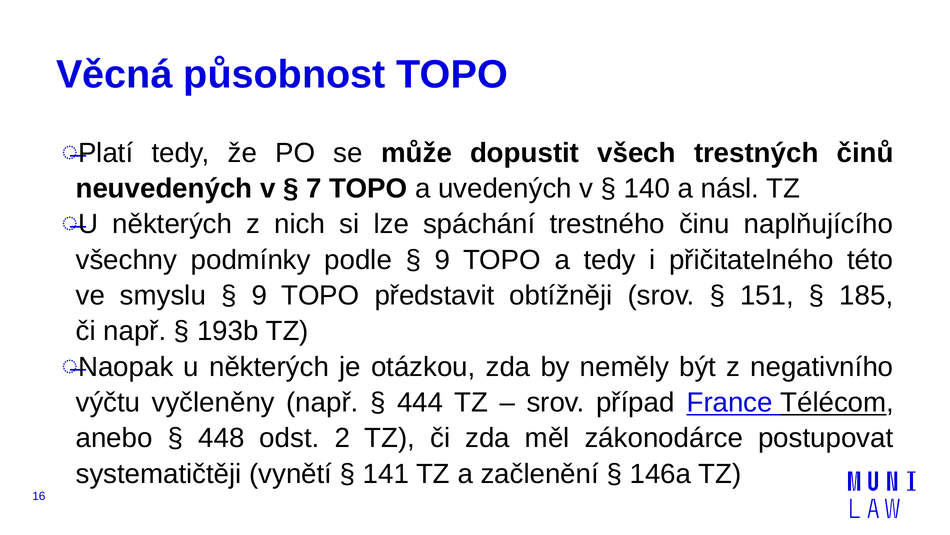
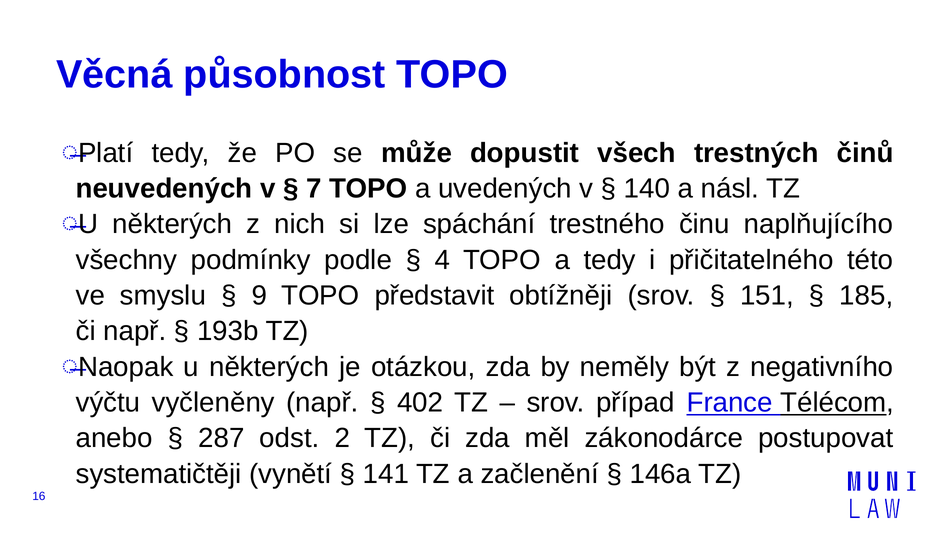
9: 9 -> 4 (442, 260)
444: 444 -> 402 (420, 402)
448: 448 -> 287 (221, 438)
